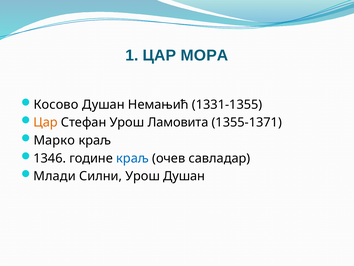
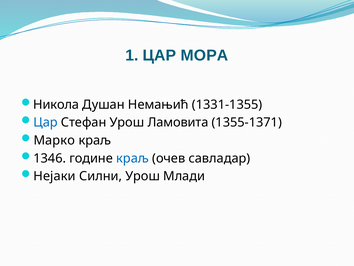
Косово: Косово -> Никола (56, 104)
Цар colour: orange -> blue (45, 122)
Млади: Млади -> Нејаки (55, 176)
Урош Душан: Душан -> Млади (184, 176)
